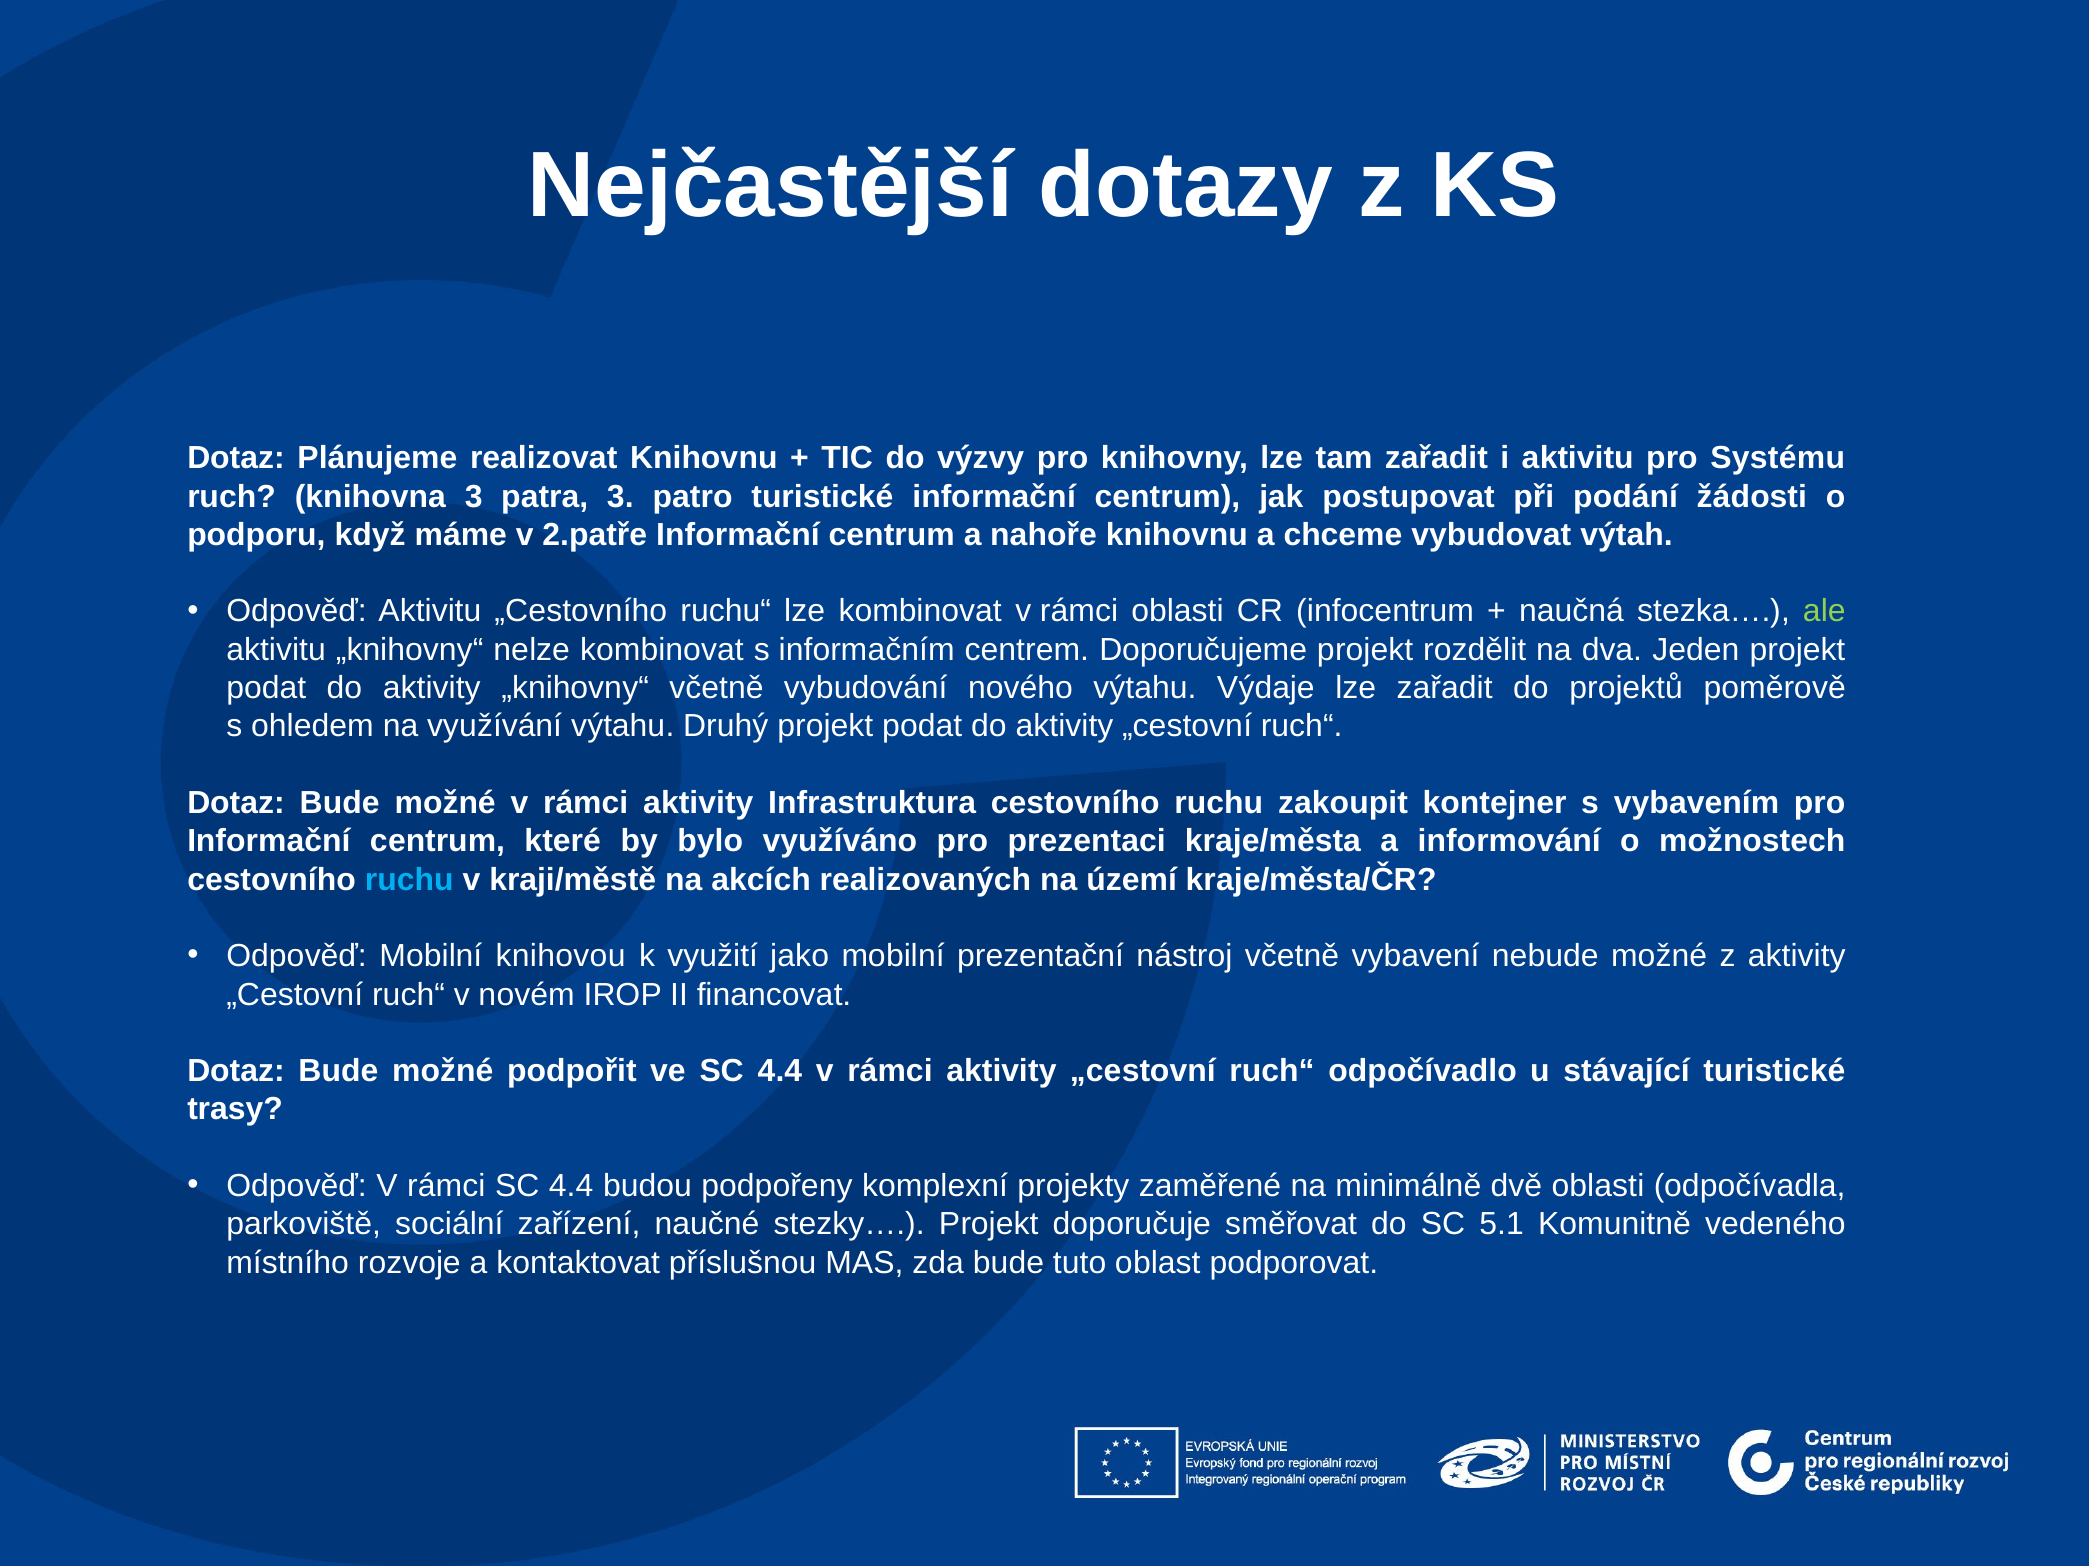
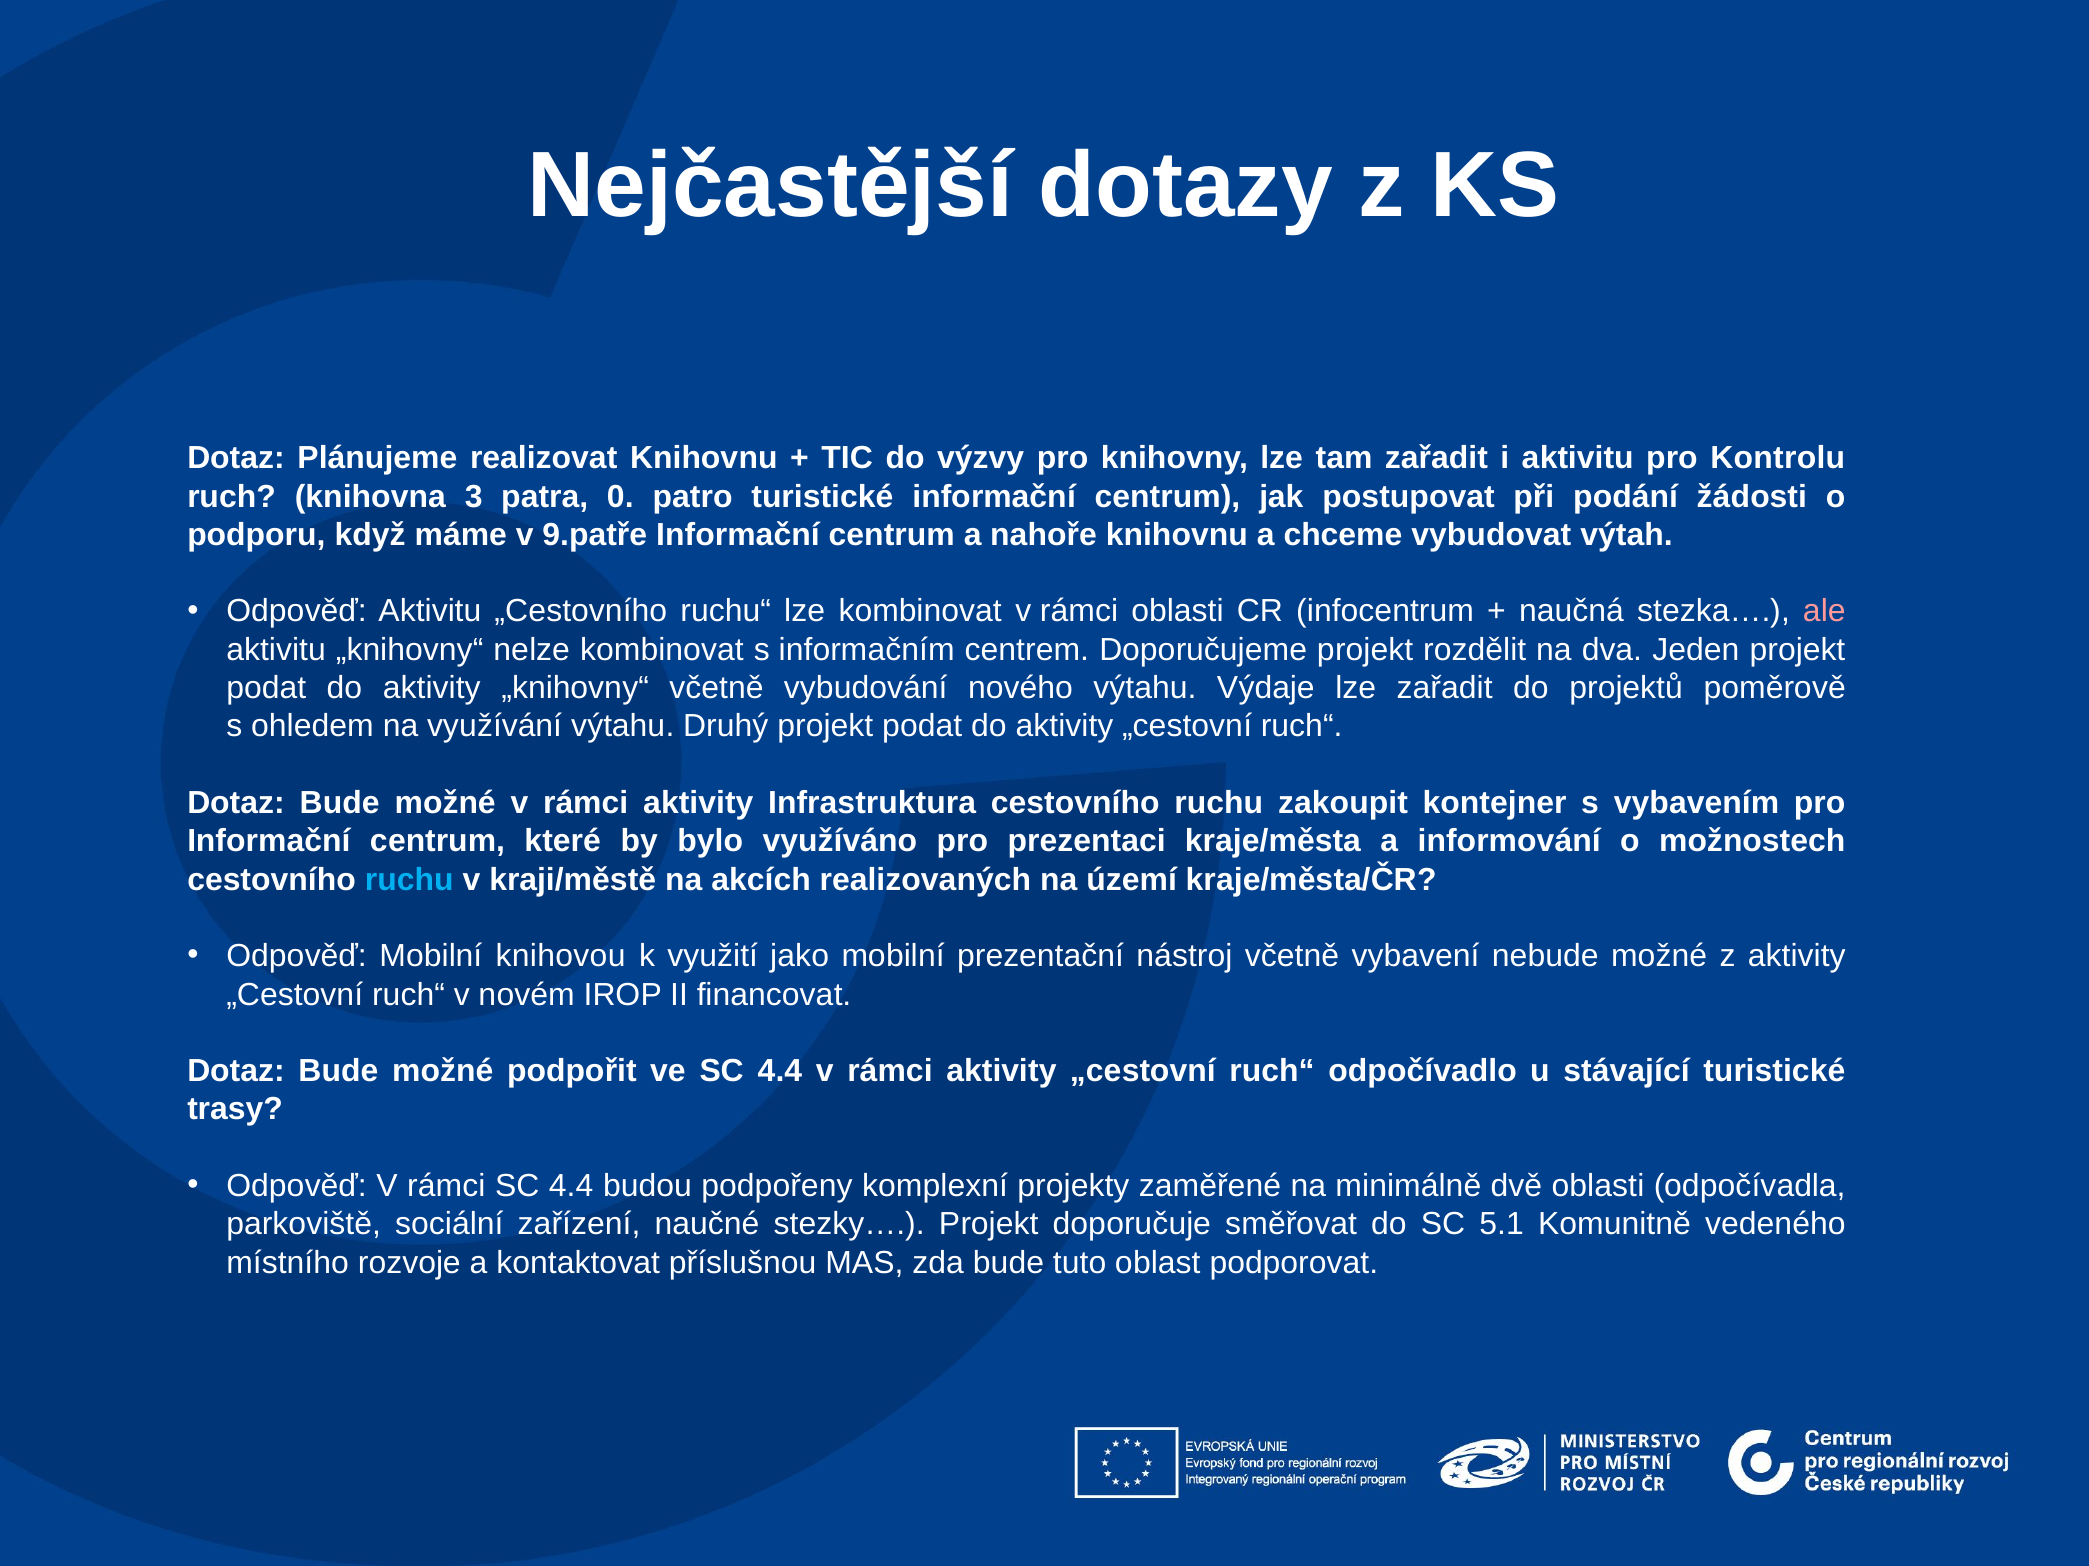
Systému: Systému -> Kontrolu (1778, 458)
patra 3: 3 -> 0 (620, 497)
2.patře: 2.patře -> 9.patře (595, 535)
ale colour: light green -> pink (1824, 612)
